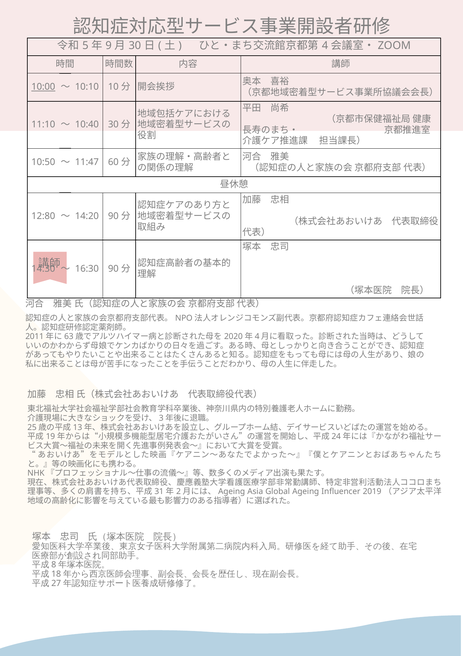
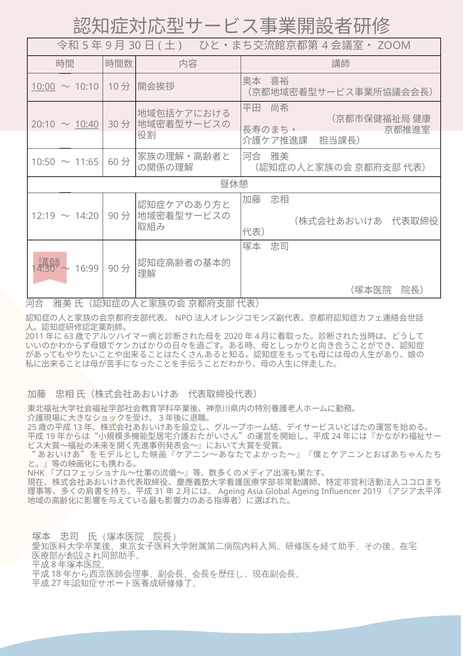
11:10: 11:10 -> 20:10 (43, 124)
10:40 underline: none -> present (87, 124)
11:47: 11:47 -> 11:65 (87, 162)
12:80: 12:80 -> 12:19 (43, 216)
16:30: 16:30 -> 16:99 (87, 268)
